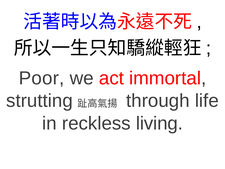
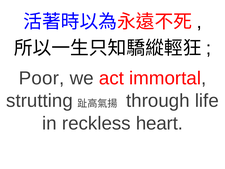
living: living -> heart (159, 123)
